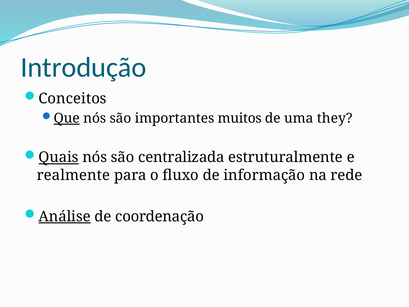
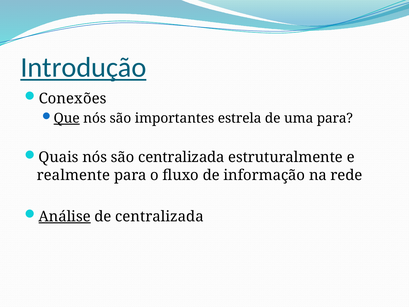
Introdução underline: none -> present (83, 68)
Conceitos: Conceitos -> Conexões (73, 98)
muitos: muitos -> estrela (240, 118)
uma they: they -> para (335, 118)
Quais underline: present -> none (59, 157)
de coordenação: coordenação -> centralizada (160, 216)
